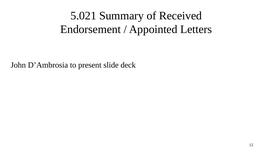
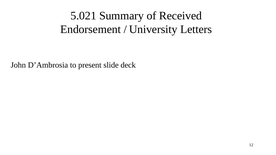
Appointed: Appointed -> University (153, 29)
